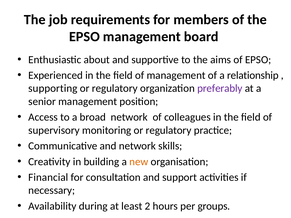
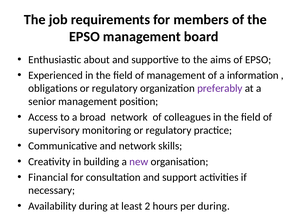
relationship: relationship -> information (253, 75)
supporting: supporting -> obligations (53, 88)
new colour: orange -> purple (139, 162)
per groups: groups -> during (214, 206)
